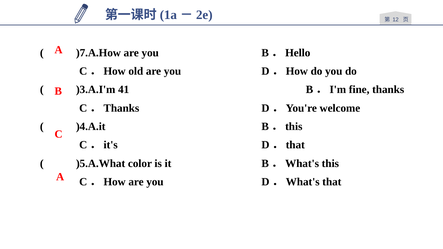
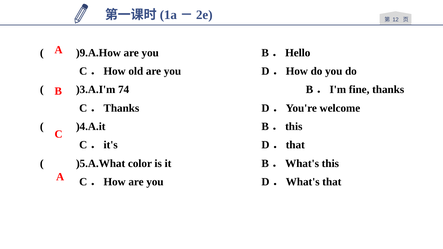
)7.A.How: )7.A.How -> )9.A.How (98, 53)
41: 41 -> 74 (124, 90)
